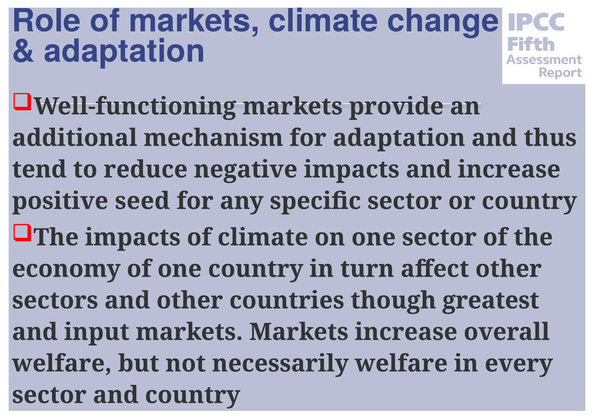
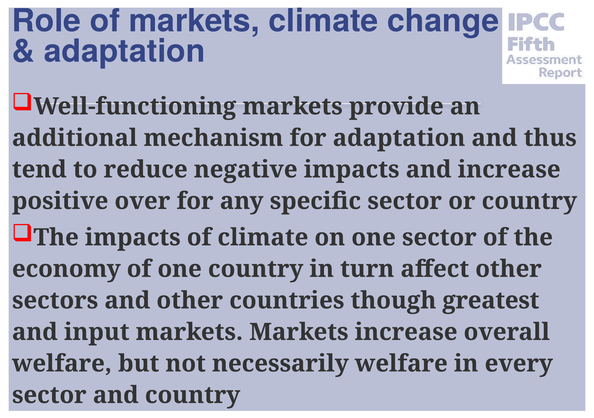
seed: seed -> over (142, 201)
